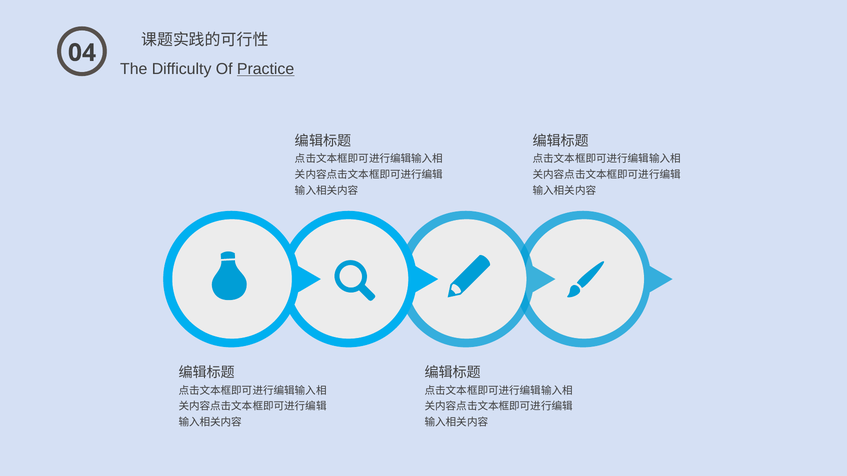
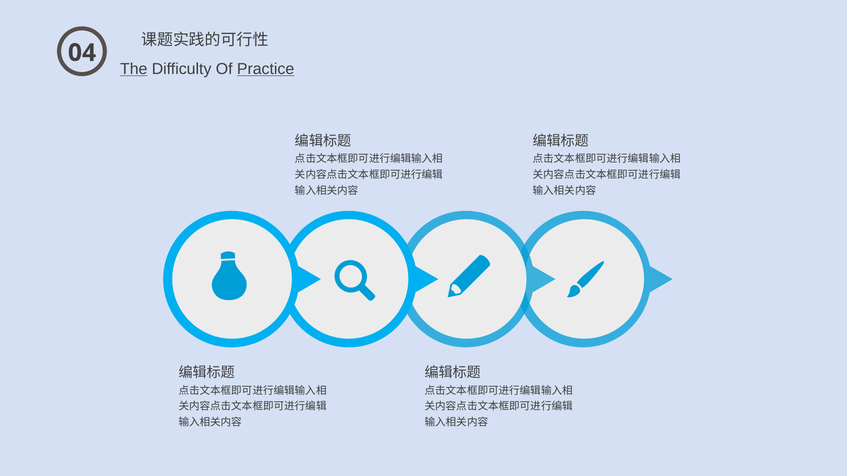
The underline: none -> present (134, 69)
